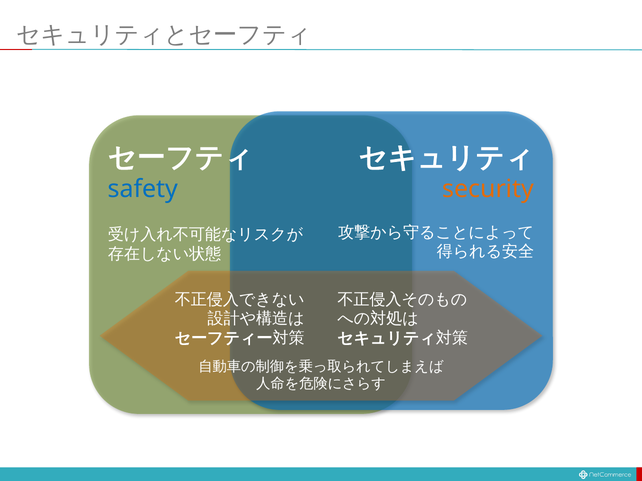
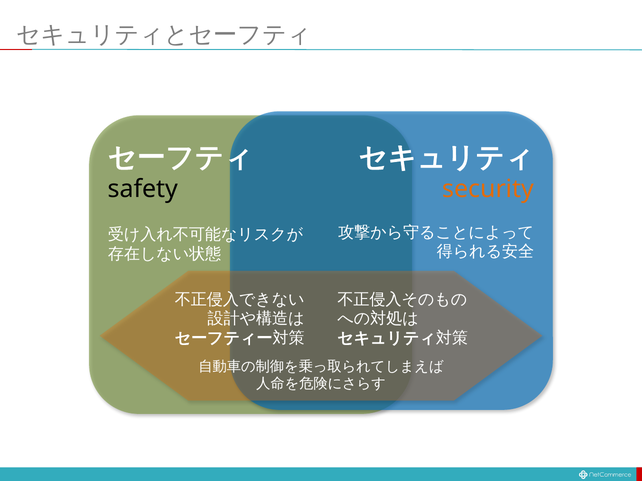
safety colour: blue -> black (143, 189)
